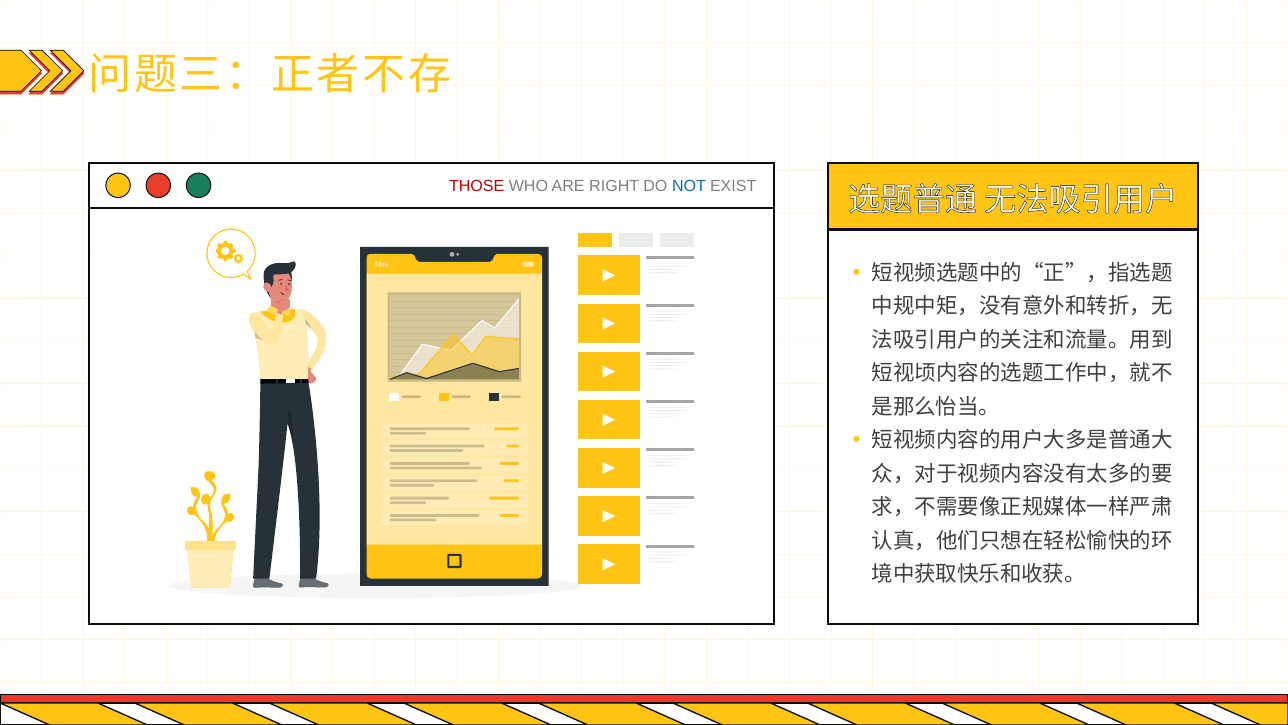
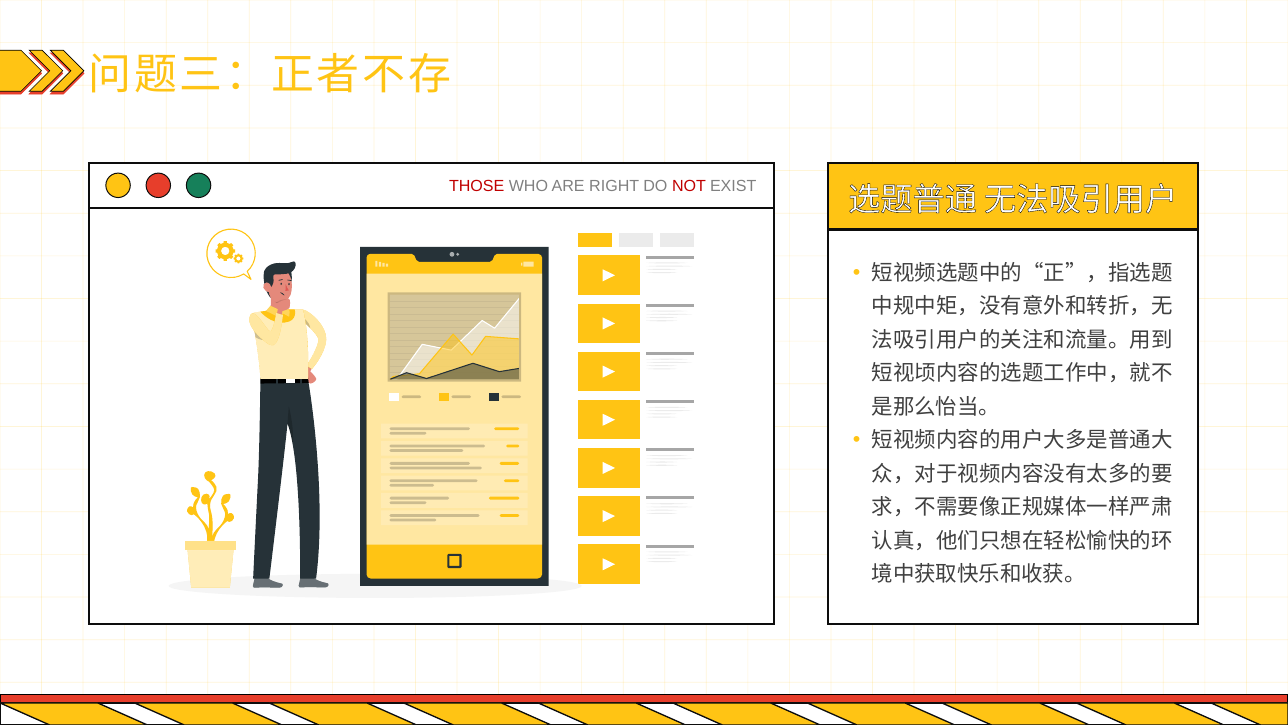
NOT colour: blue -> red (689, 186)
